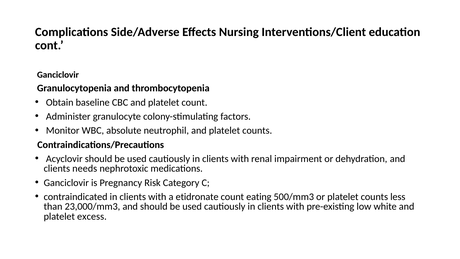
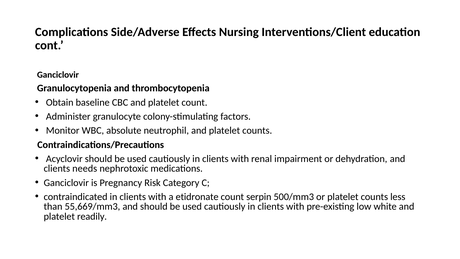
eating: eating -> serpin (259, 197)
23,000/mm3: 23,000/mm3 -> 55,669/mm3 (92, 206)
excess: excess -> readily (92, 216)
